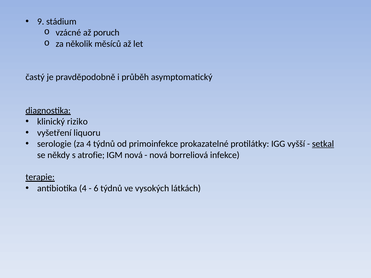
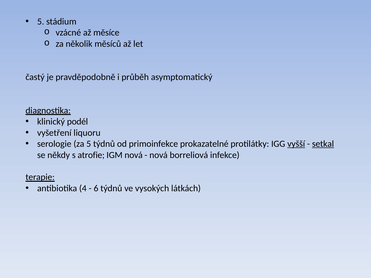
9: 9 -> 5 (41, 22)
poruch: poruch -> měsíce (106, 33)
riziko: riziko -> podél (77, 122)
za 4: 4 -> 5 (89, 144)
vyšší underline: none -> present (296, 144)
